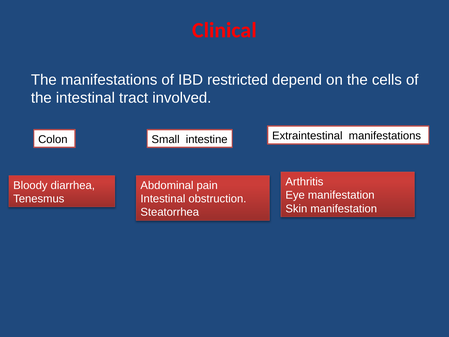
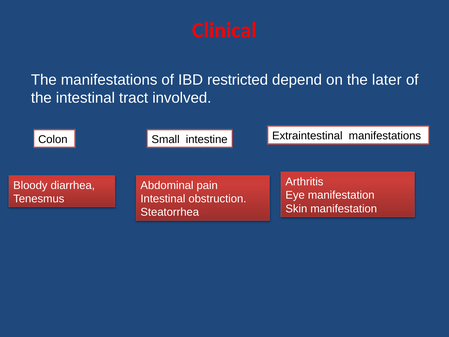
cells: cells -> later (387, 80)
